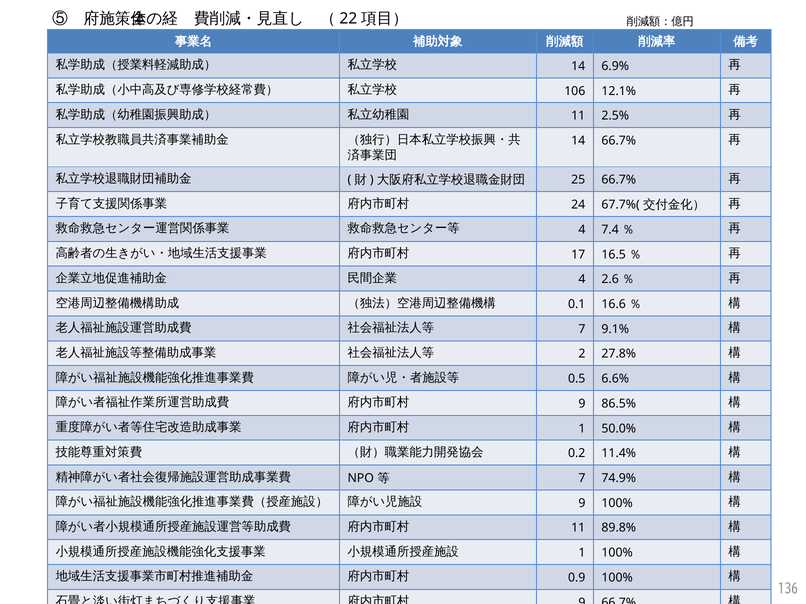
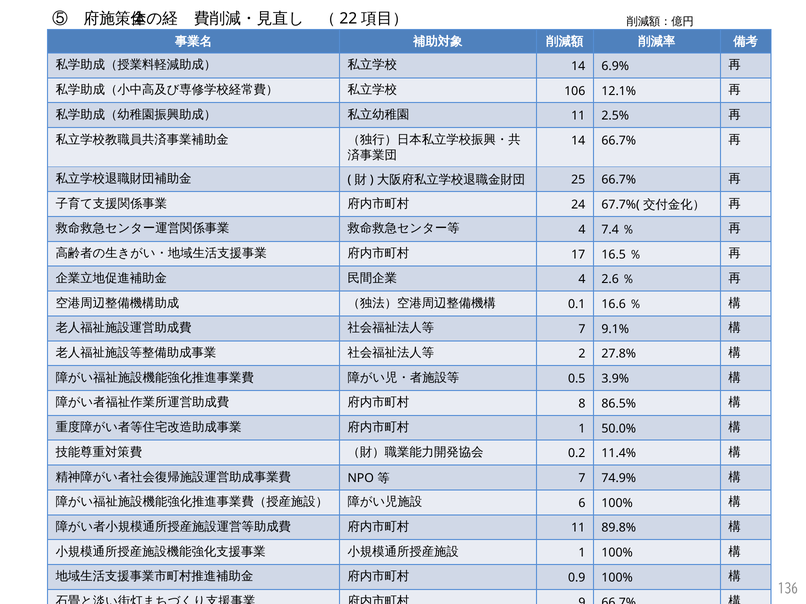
6.6%: 6.6% -> 3.9% (615, 379)
9: 9 -> 8 (582, 404)
9: 9 -> 6 (582, 503)
